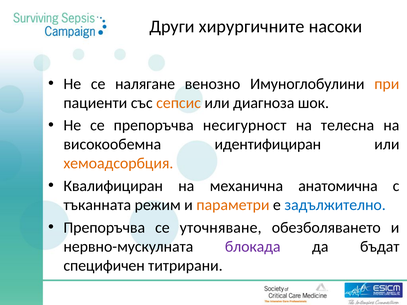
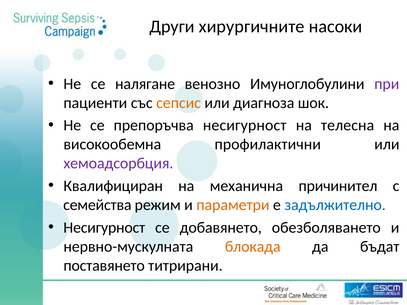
при colour: orange -> purple (387, 84)
идентифициран: идентифициран -> профилактични (268, 145)
хемоадсорбция colour: orange -> purple (118, 164)
анатомична: анатомична -> причинител (338, 186)
тъканната: тъканната -> семейства (97, 205)
Прeпоръчва: Прeпоръчва -> Несигурност (104, 228)
уточняване: уточняване -> добавянето (221, 228)
блокада colour: purple -> orange (253, 247)
специфичен: специфичен -> поставянето (104, 266)
